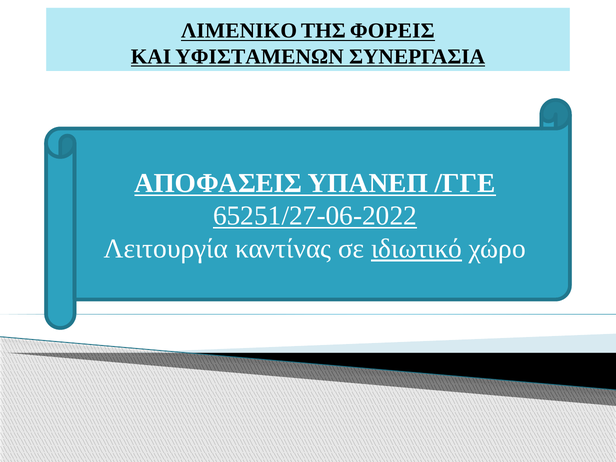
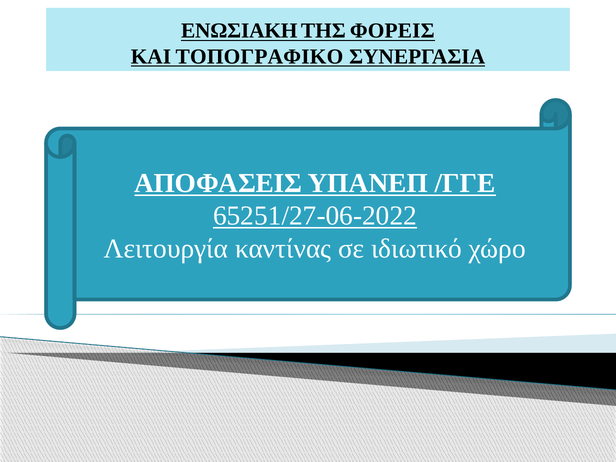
ΛΙΜΕΝΙΚΟ: ΛΙΜΕΝΙΚΟ -> ΕΝΩΣΙΑΚΗ (239, 31)
ΥΦΙΣΤΑΜΕΝΩΝ: ΥΦΙΣΤΑΜΕΝΩΝ -> ΤΟΠΟΓΡΑΦΙΚΟ (259, 57)
ιδιωτικό underline: present -> none (417, 249)
